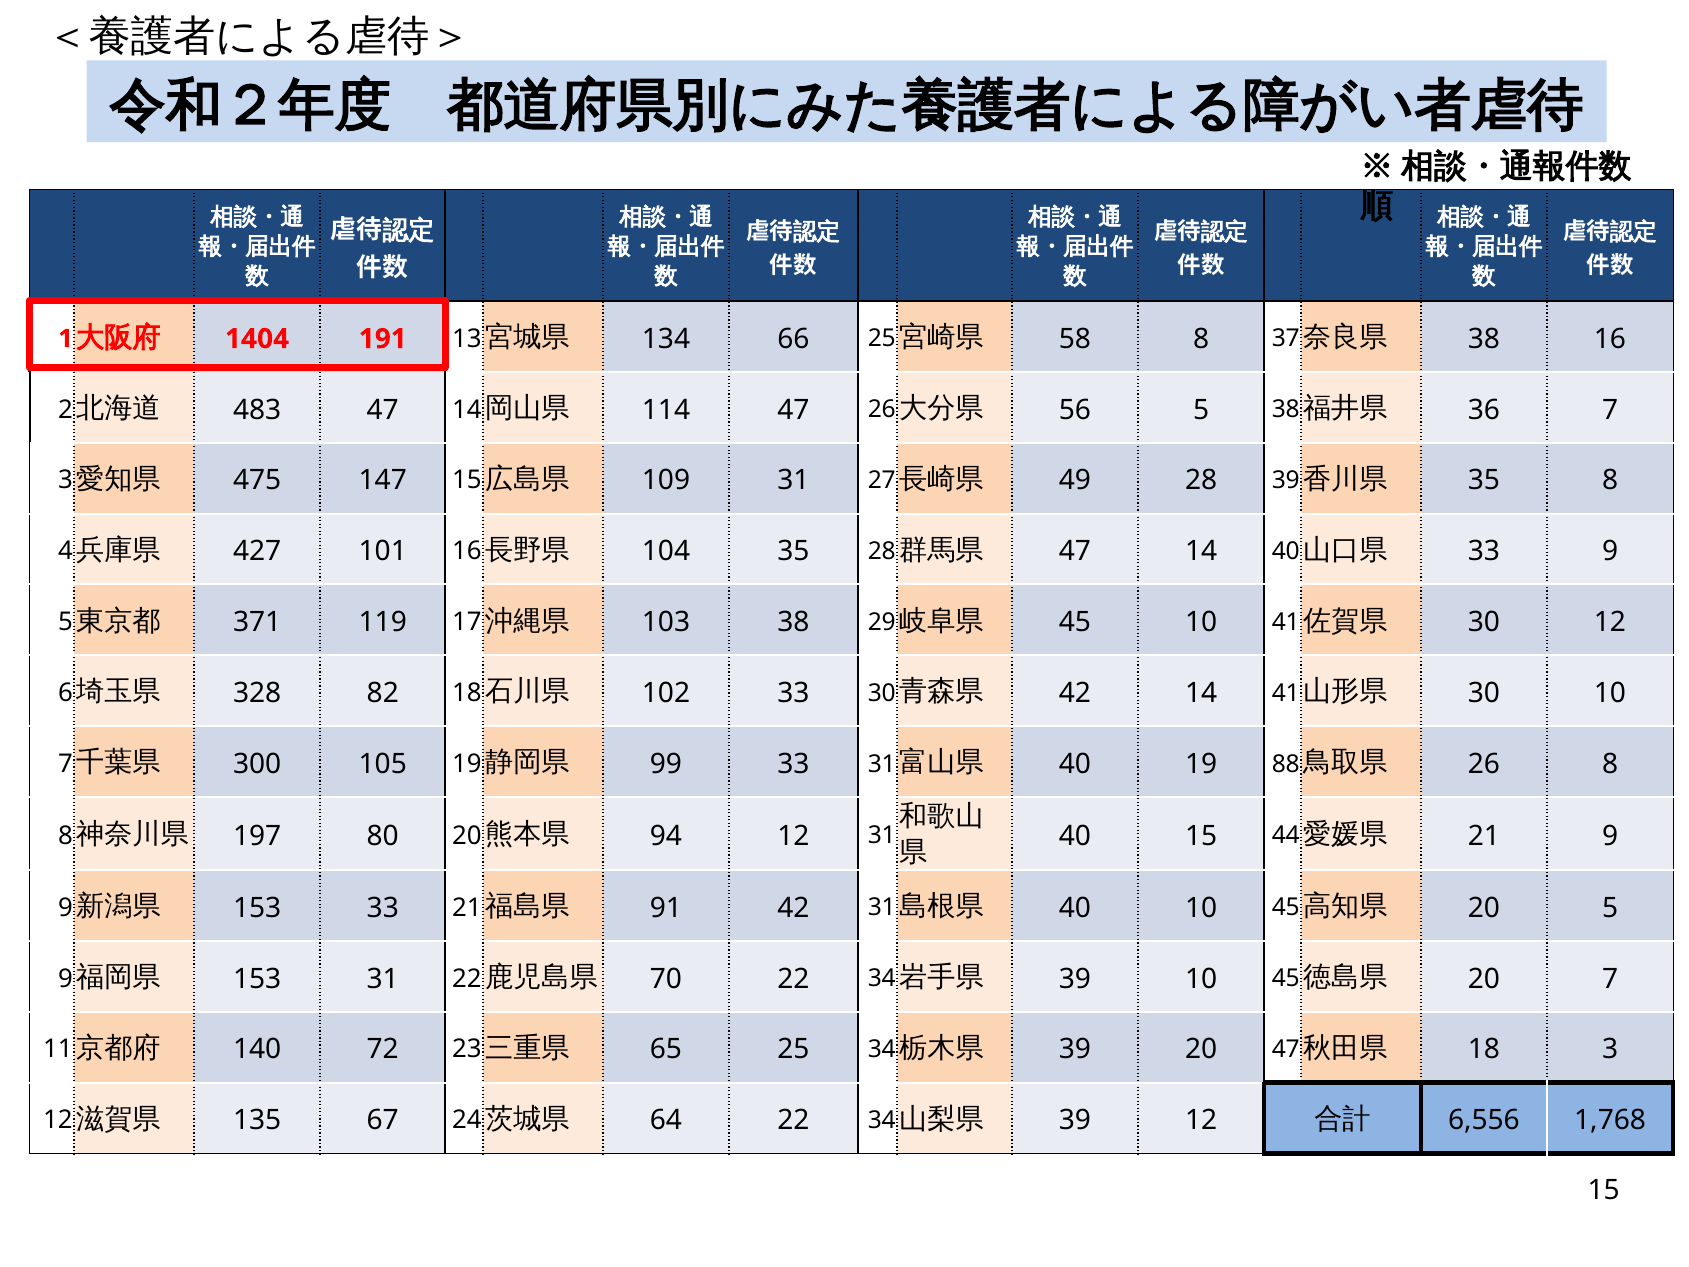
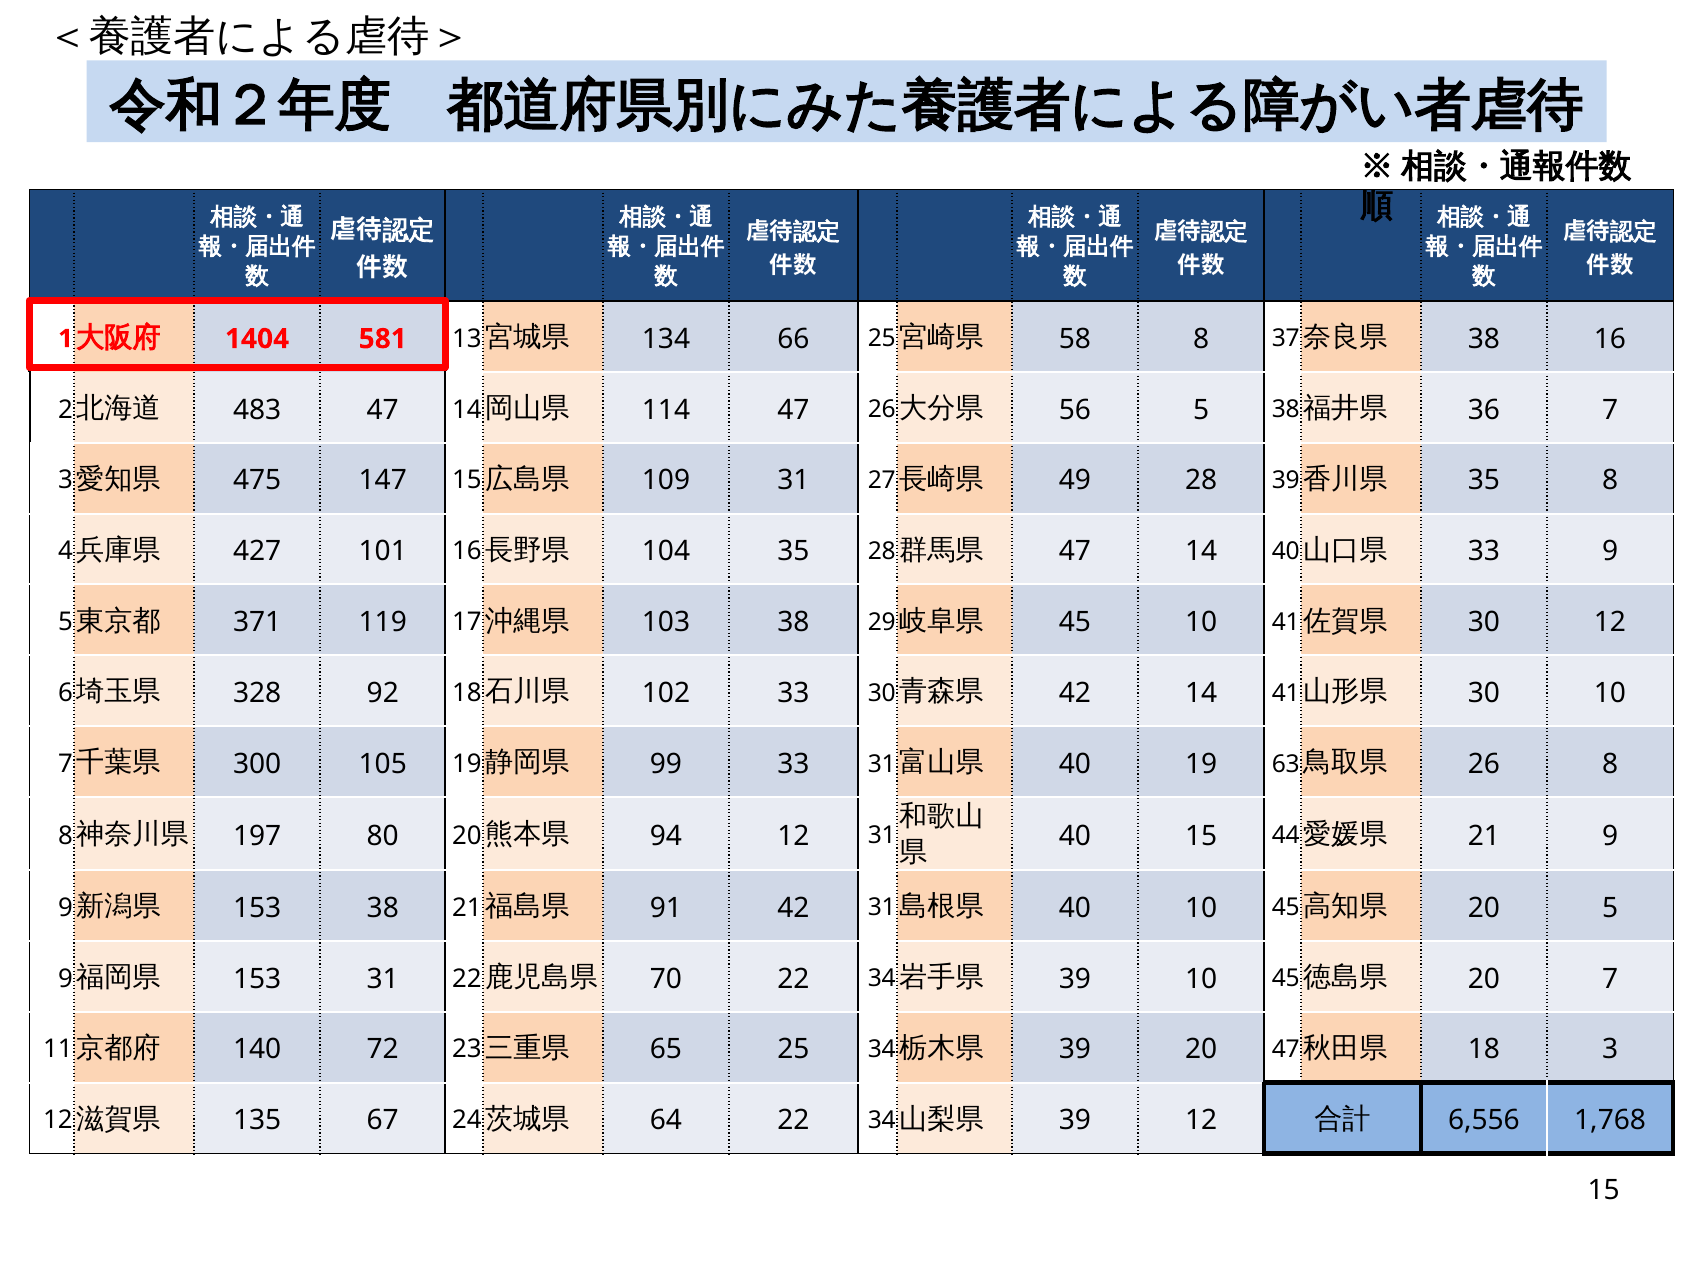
191: 191 -> 581 (383, 339)
82: 82 -> 92 (383, 693)
88: 88 -> 63 (1286, 764)
153 33: 33 -> 38 (383, 908)
